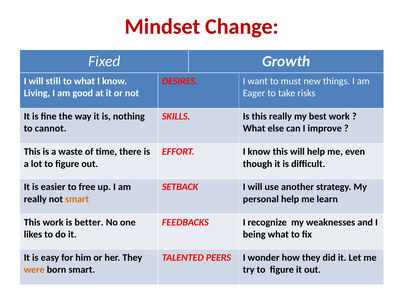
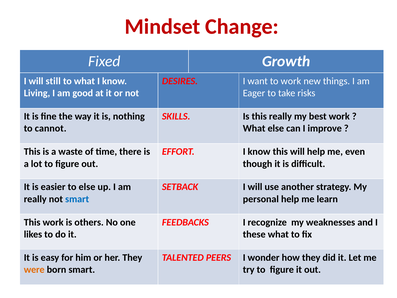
to must: must -> work (291, 81)
to free: free -> else (87, 187)
smart colour: orange -> blue (77, 199)
better: better -> others (89, 222)
being: being -> these (254, 234)
